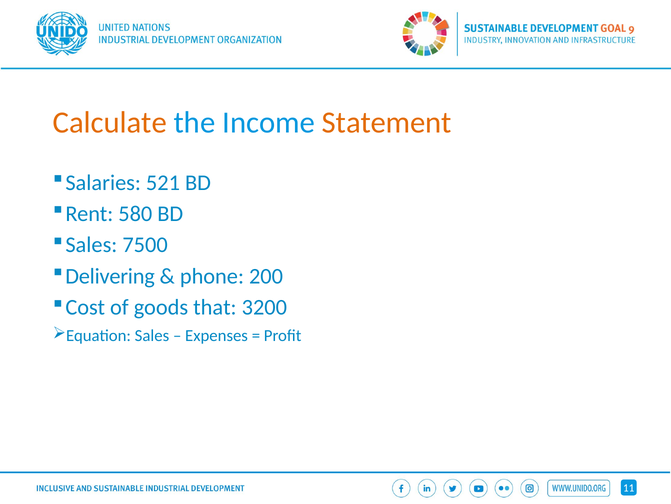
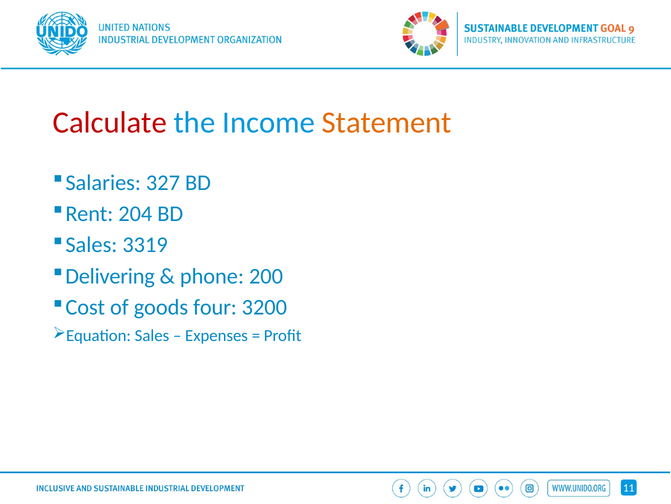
Calculate colour: orange -> red (110, 123)
521: 521 -> 327 (163, 182)
580: 580 -> 204 (135, 214)
7500: 7500 -> 3319 (145, 245)
that: that -> four (215, 307)
